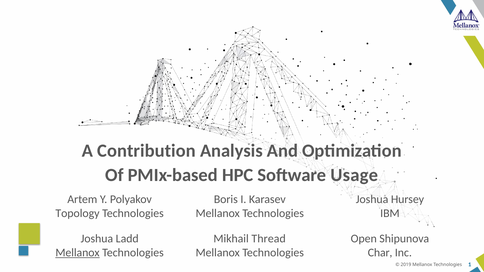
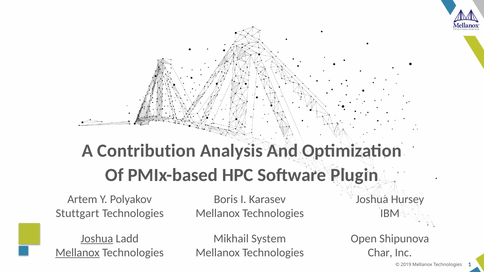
Usage: Usage -> Plugin (354, 175)
Topology: Topology -> Stuttgart (77, 214)
Joshua underline: none -> present (97, 239)
Thread: Thread -> System (269, 239)
